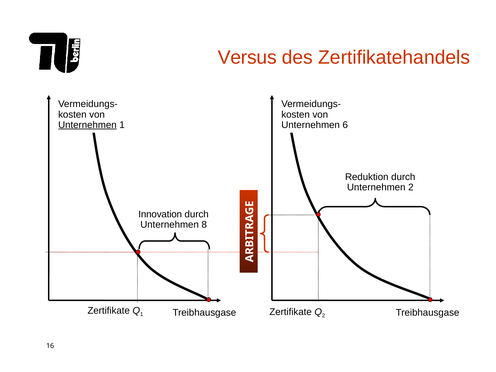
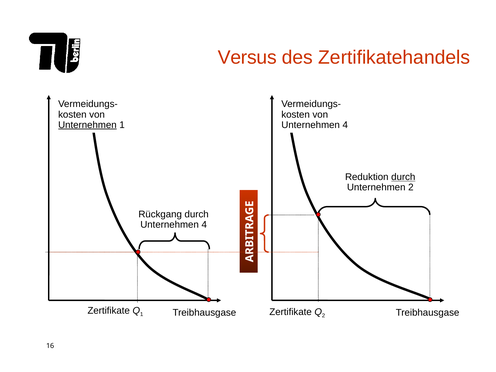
6: 6 -> 4 (345, 125)
durch underline: none -> present (403, 177)
Innovation: Innovation -> Rückgang (160, 214)
8: 8 -> 4 (204, 225)
